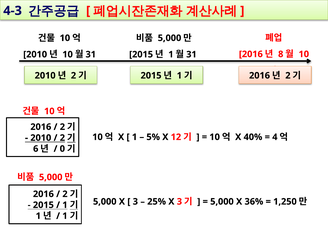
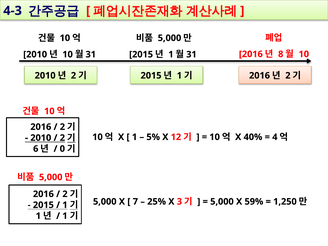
3: 3 -> 7 (135, 202)
36%: 36% -> 59% (254, 202)
